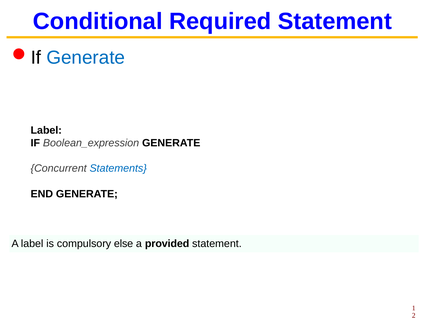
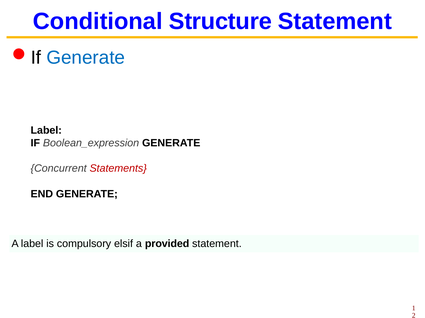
Required: Required -> Structure (220, 22)
Statements colour: blue -> red (118, 169)
else: else -> elsif (124, 244)
